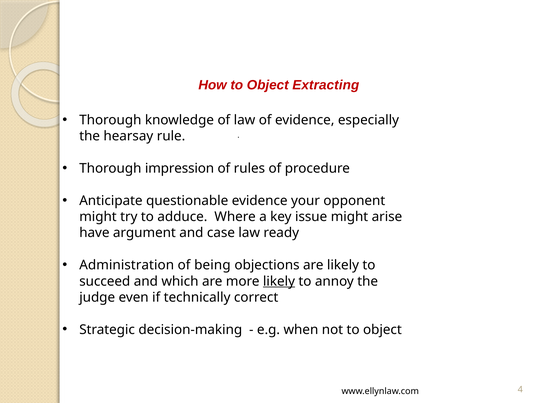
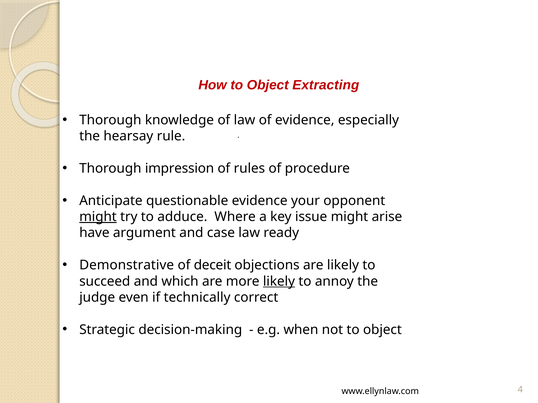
might underline: none -> present (98, 217)
Administration: Administration -> Demonstrative (127, 265)
being: being -> deceit (213, 265)
